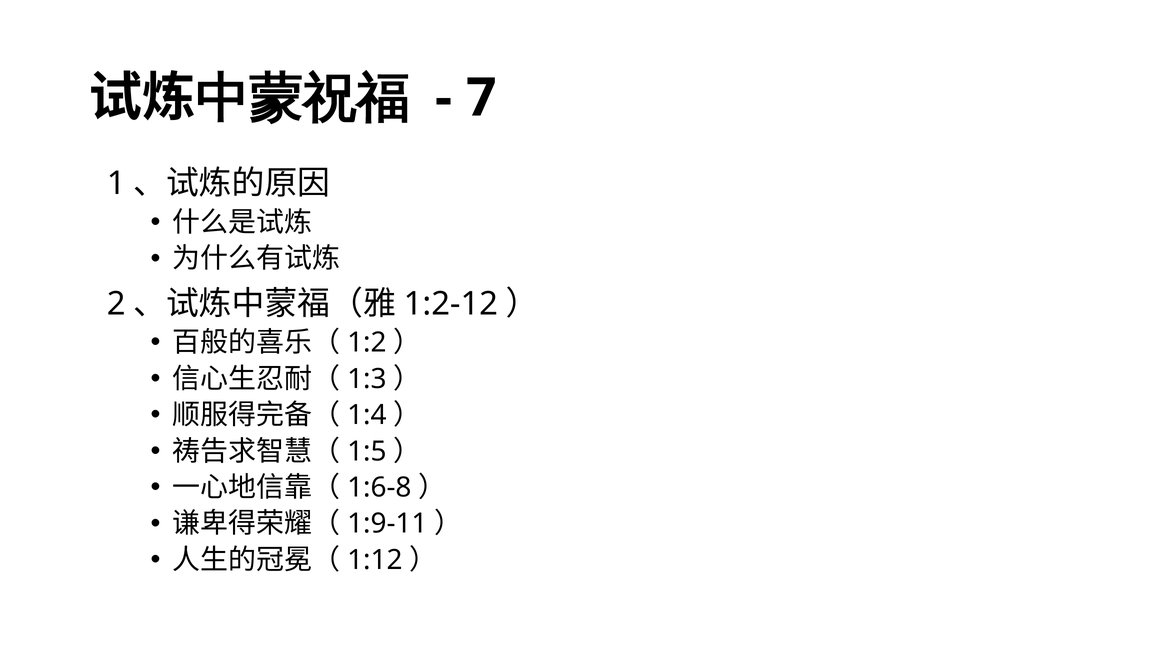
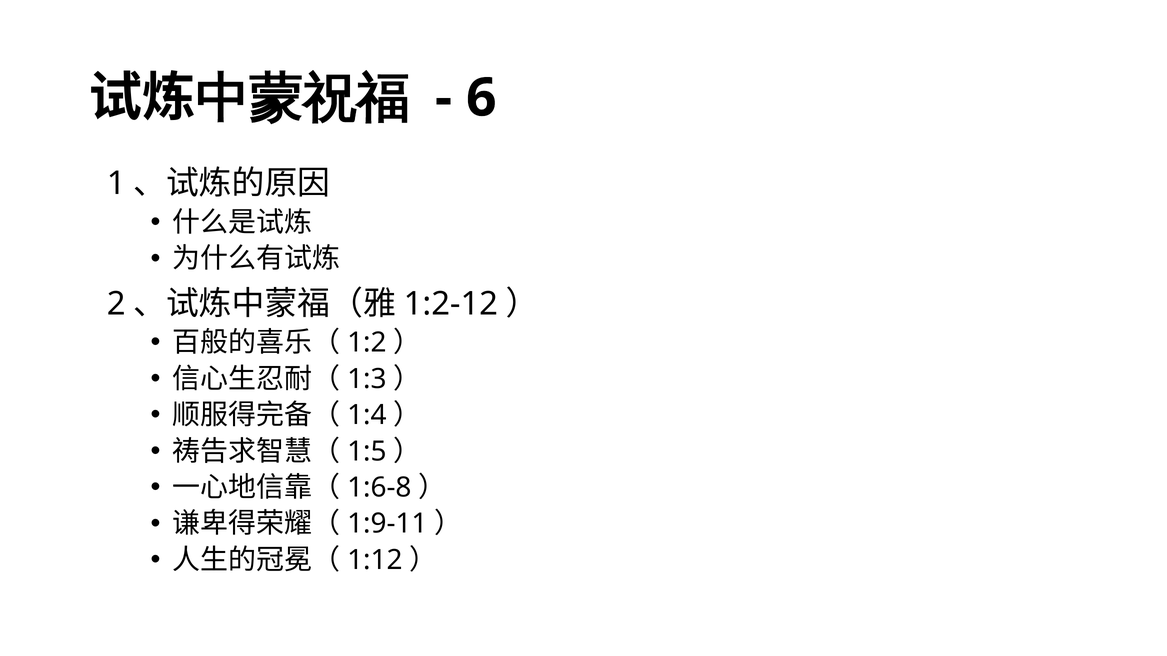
7: 7 -> 6 (481, 98)
